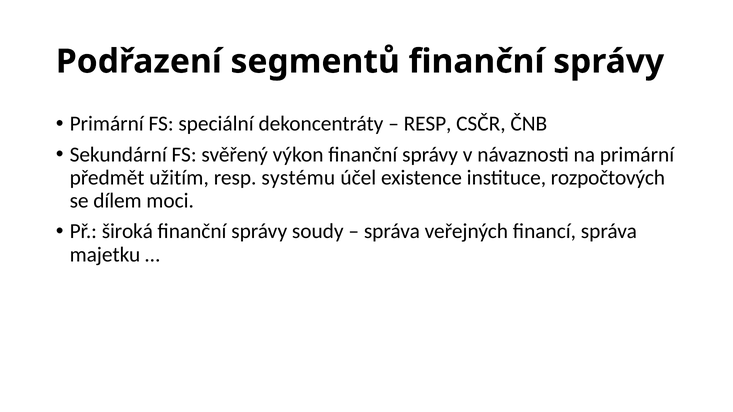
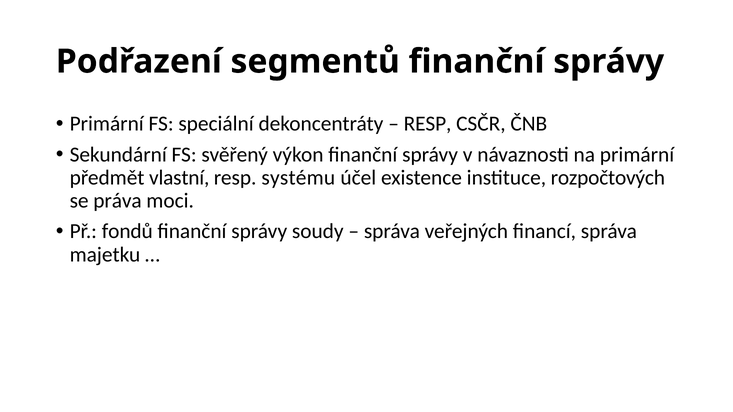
užitím: užitím -> vlastní (179, 178)
dílem: dílem -> práva (118, 201)
široká: široká -> fondů (127, 232)
